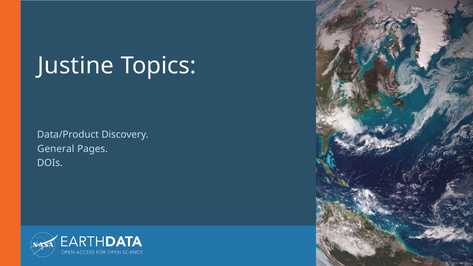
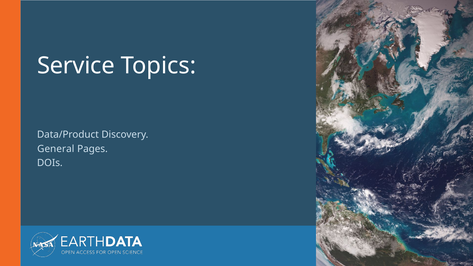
Justine: Justine -> Service (76, 66)
